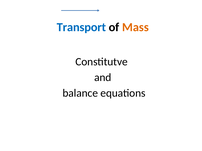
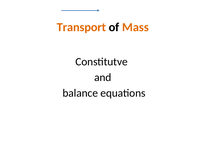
Transport colour: blue -> orange (81, 27)
